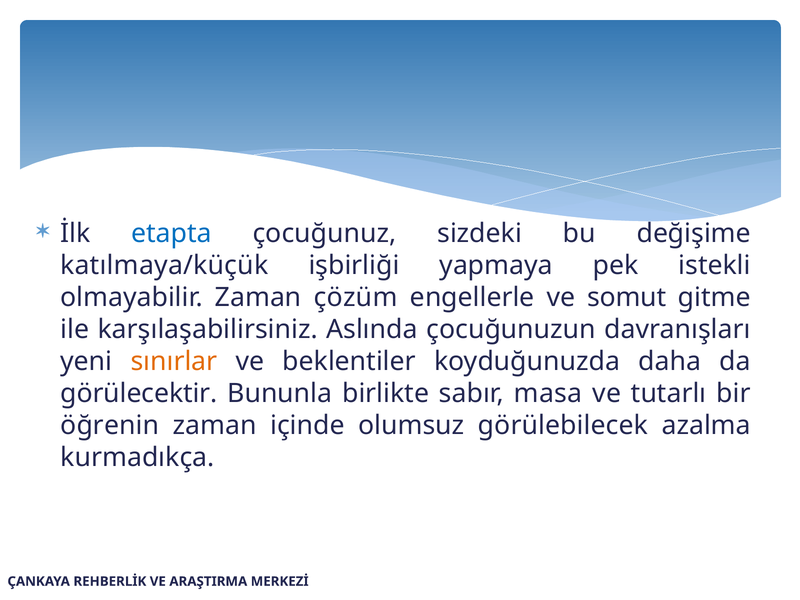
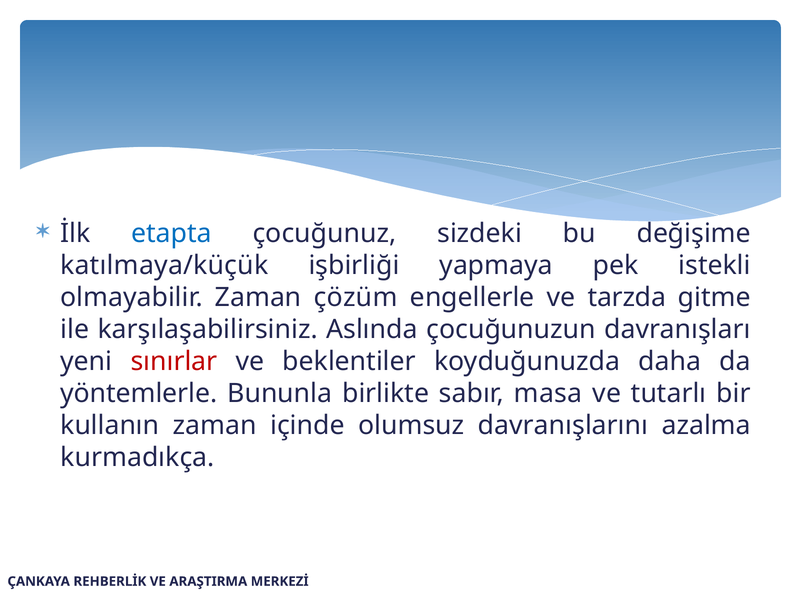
somut: somut -> tarzda (627, 297)
sınırlar colour: orange -> red (174, 361)
görülecektir: görülecektir -> yöntemlerle (139, 393)
öğrenin: öğrenin -> kullanın (110, 425)
görülebilecek: görülebilecek -> davranışlarını (563, 425)
